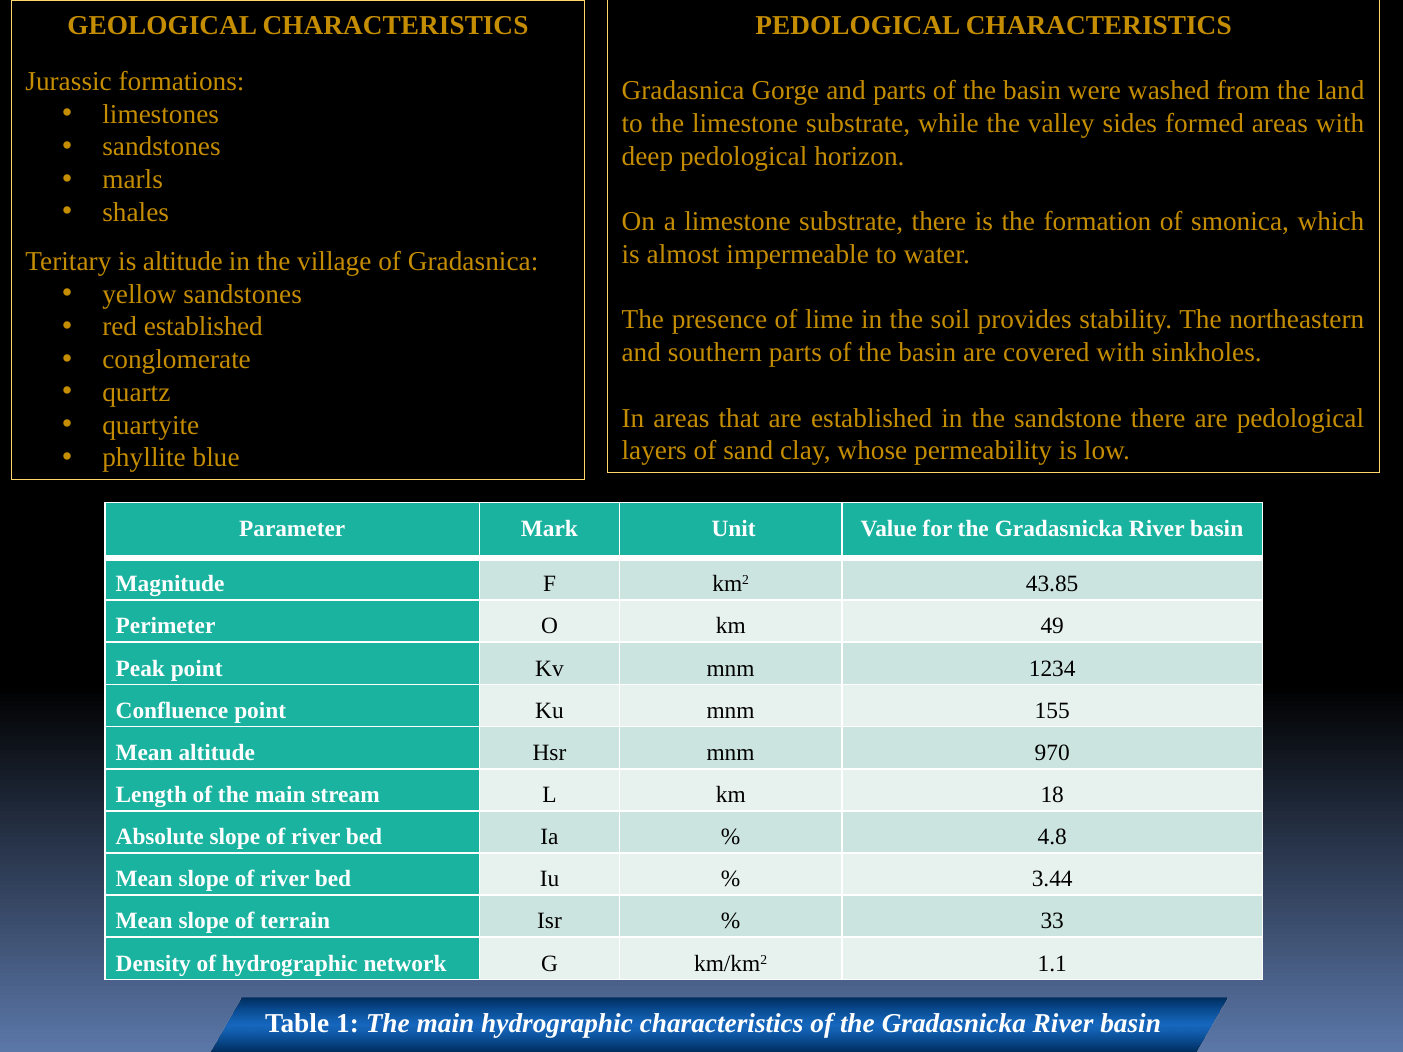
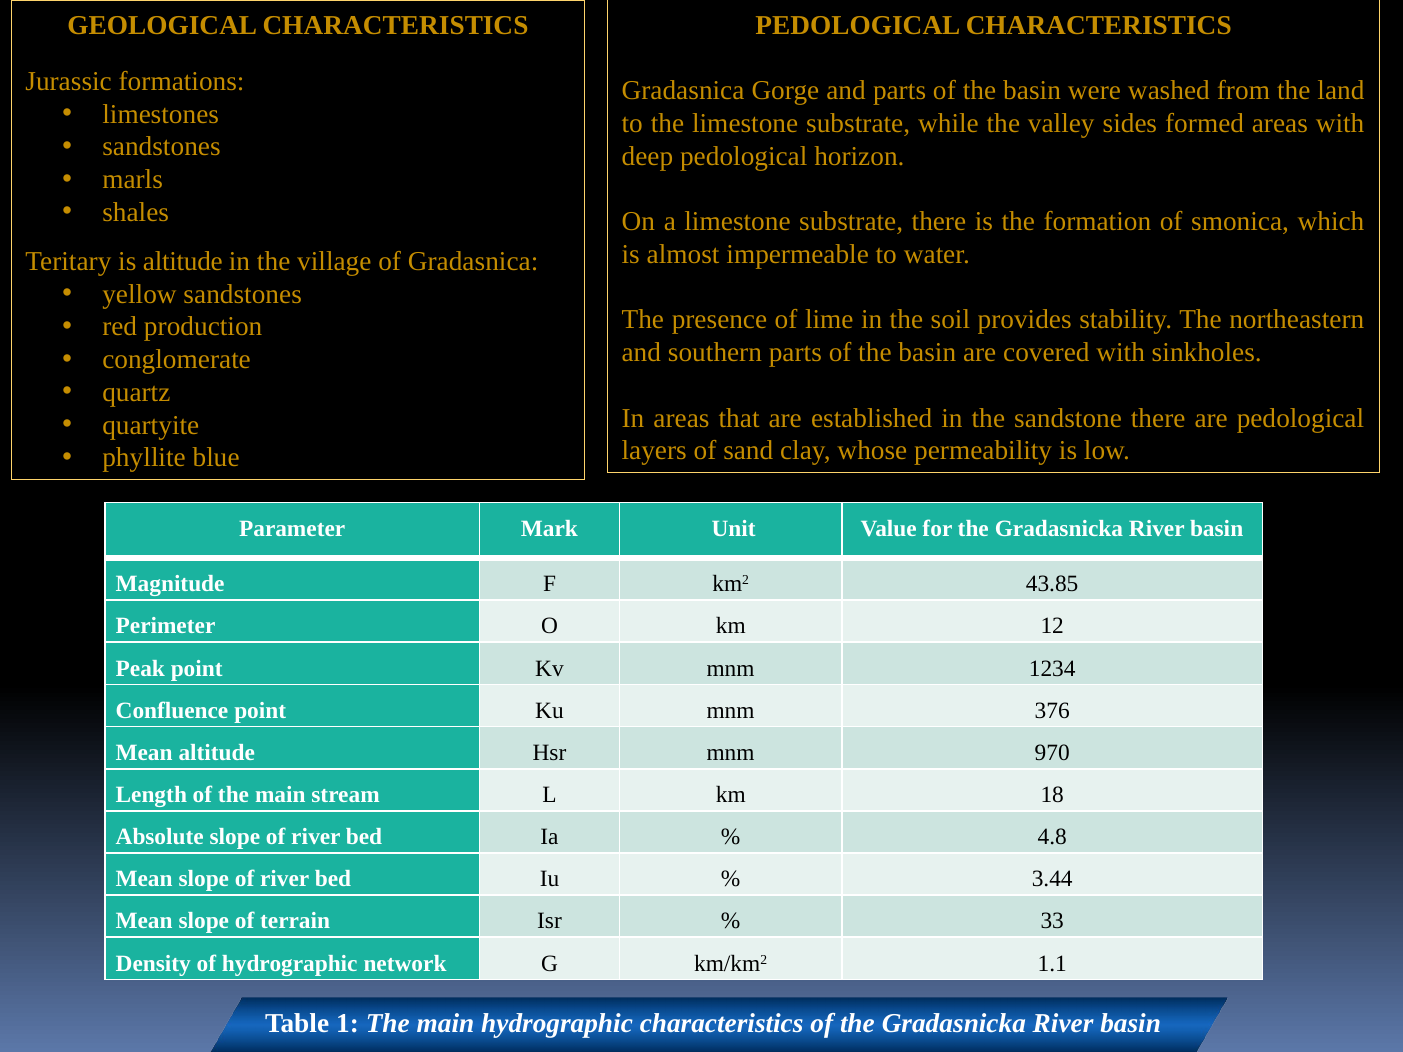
red established: established -> production (203, 327)
49: 49 -> 12 (1052, 626)
155: 155 -> 376 (1052, 711)
